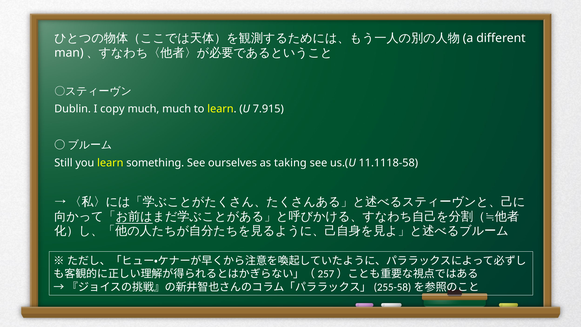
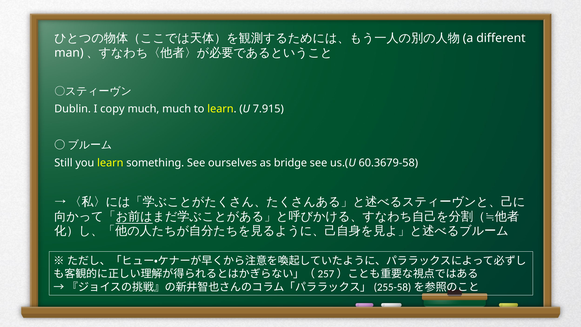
taking: taking -> bridge (290, 163)
11.1118-58: 11.1118-58 -> 60.3679-58 (388, 163)
